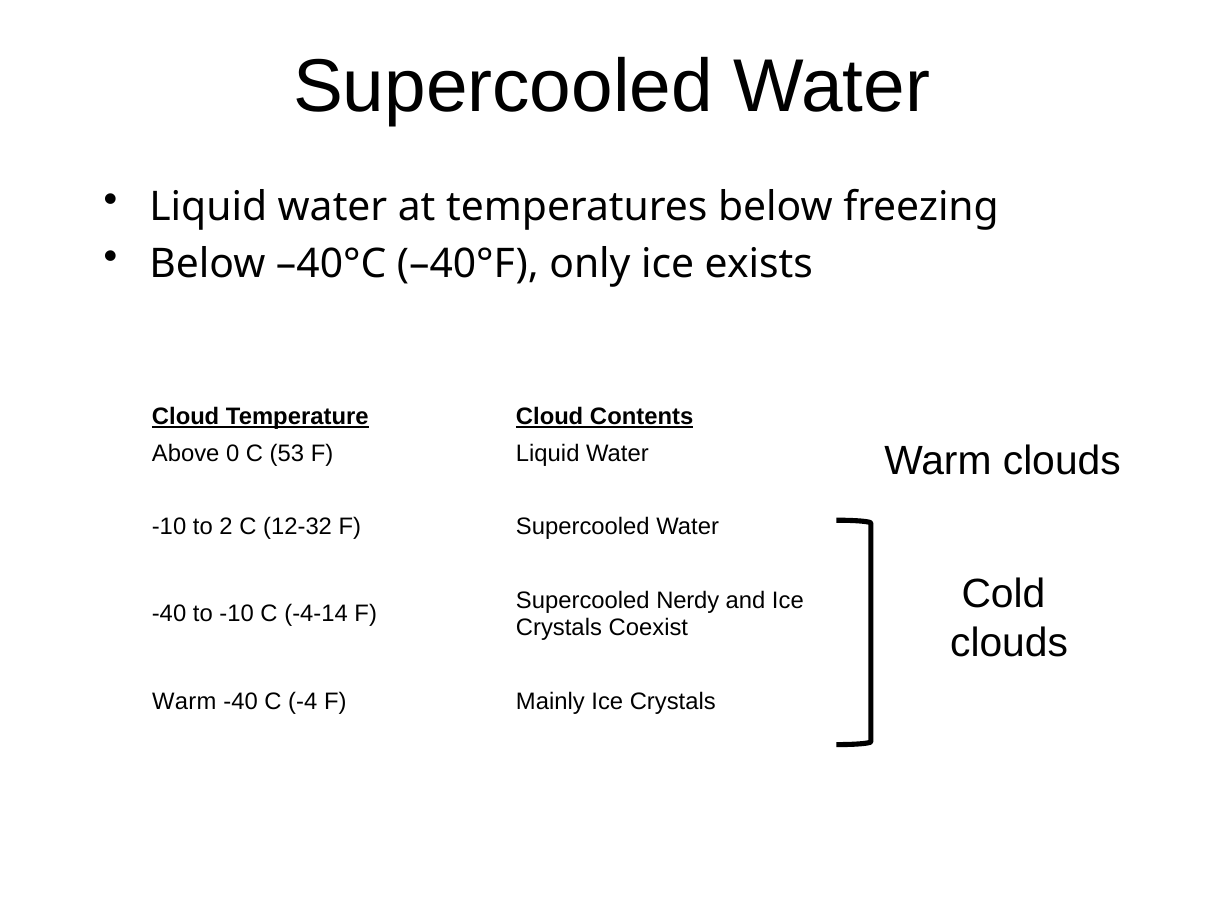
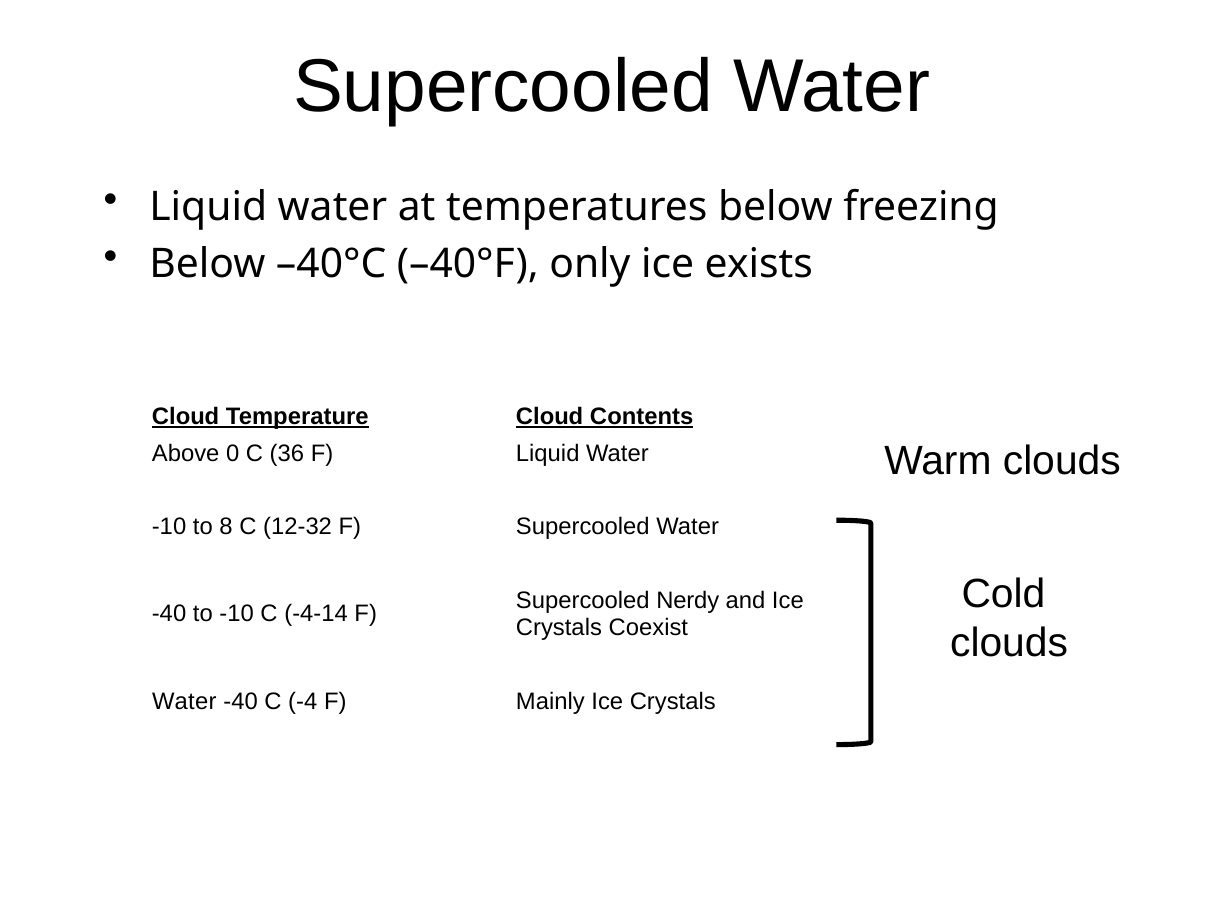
53: 53 -> 36 (287, 453)
2: 2 -> 8 (226, 527)
Warm: Warm -> Water (184, 701)
